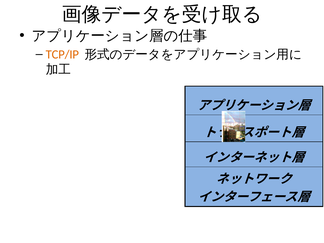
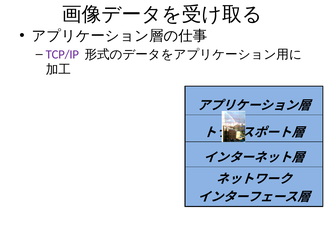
TCP/IP colour: orange -> purple (62, 54)
